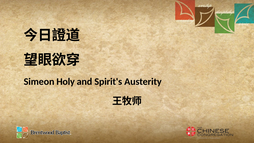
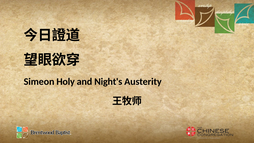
Spirit's: Spirit's -> Night's (108, 82)
